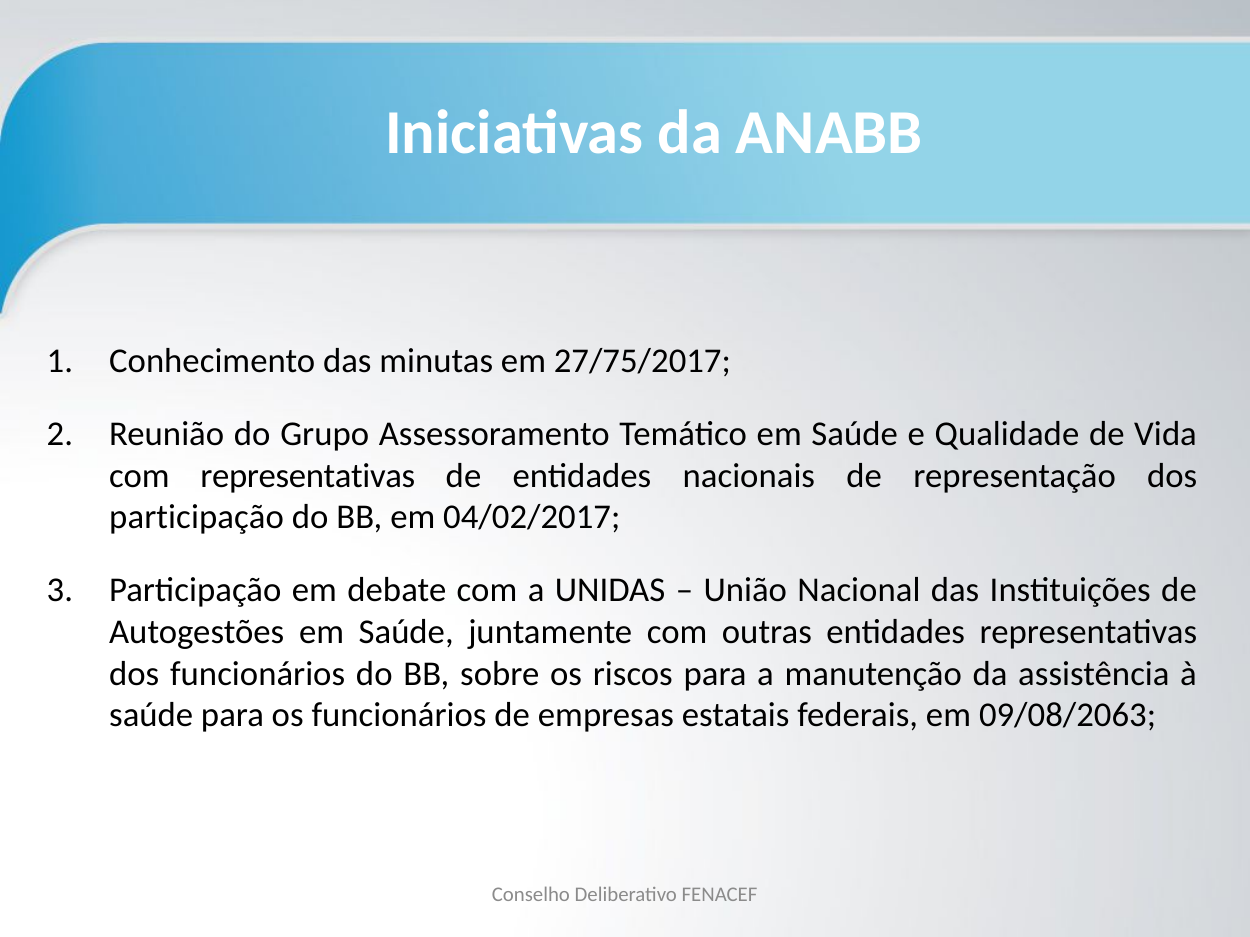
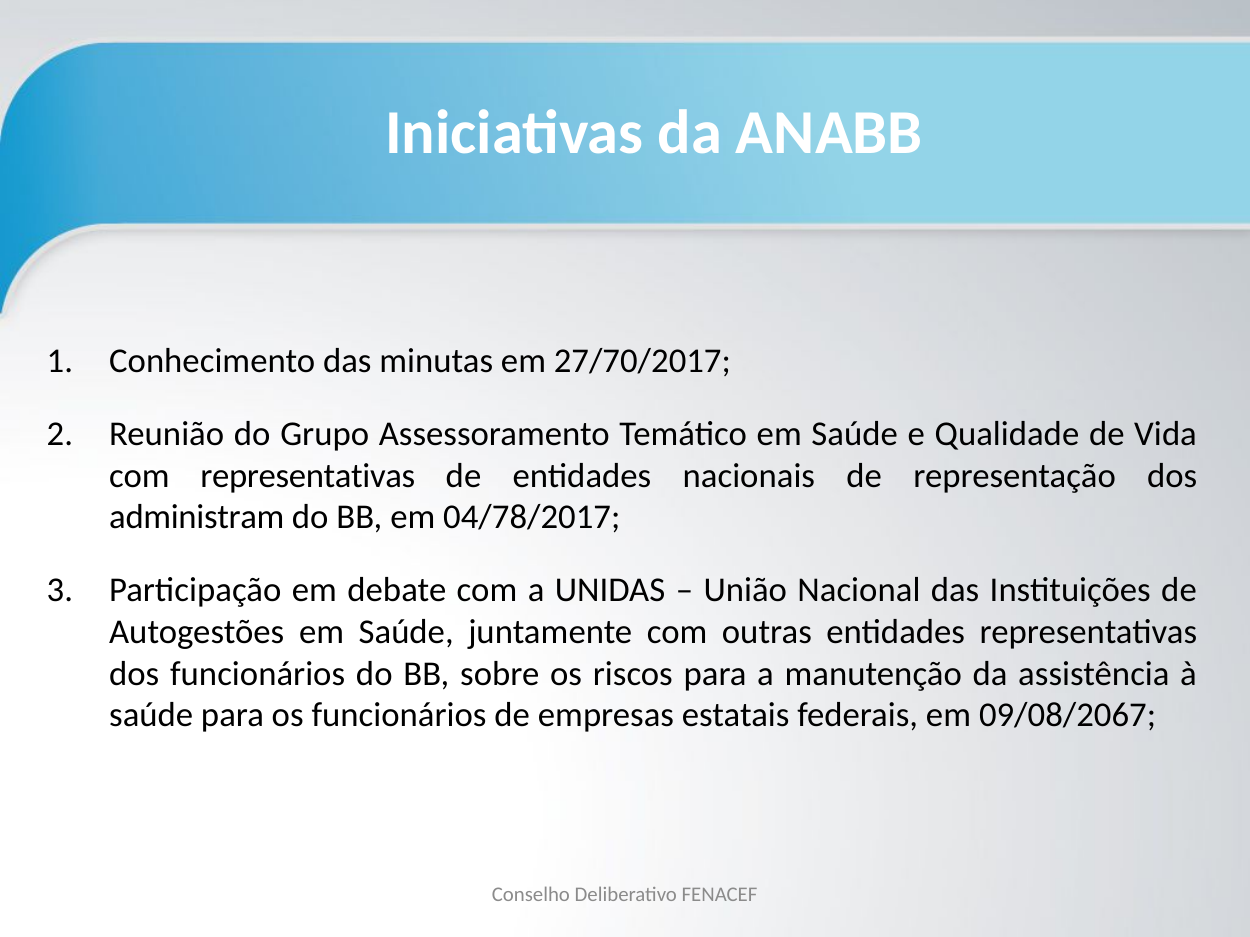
27/75/2017: 27/75/2017 -> 27/70/2017 (642, 361)
participação: participação -> administram (197, 518)
04/02/2017: 04/02/2017 -> 04/78/2017 (532, 518)
09/08/2063: 09/08/2063 -> 09/08/2067 (1068, 716)
